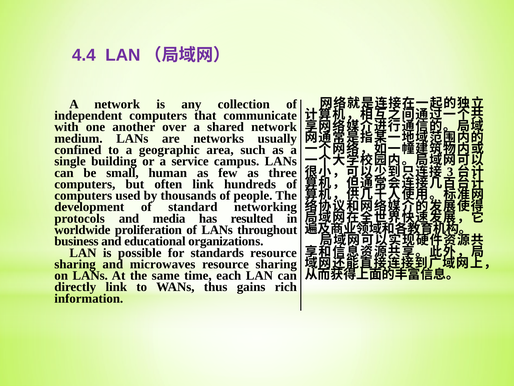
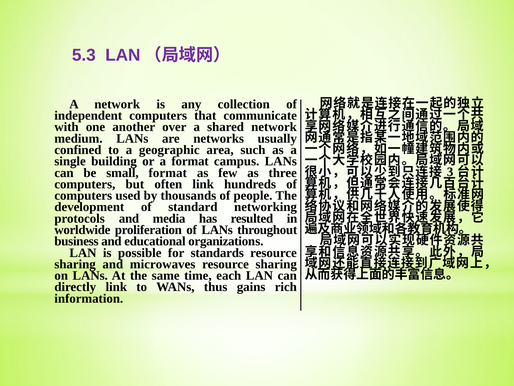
4.4: 4.4 -> 5.3 (84, 55)
a service: service -> format (190, 161)
small human: human -> format (168, 173)
